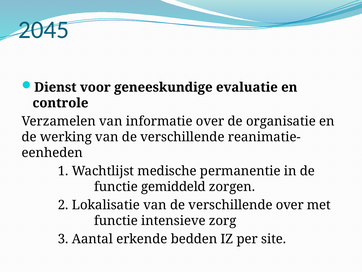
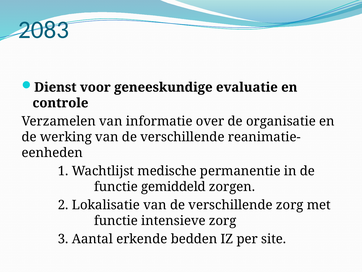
2045: 2045 -> 2083 (44, 30)
verschillende over: over -> zorg (290, 205)
